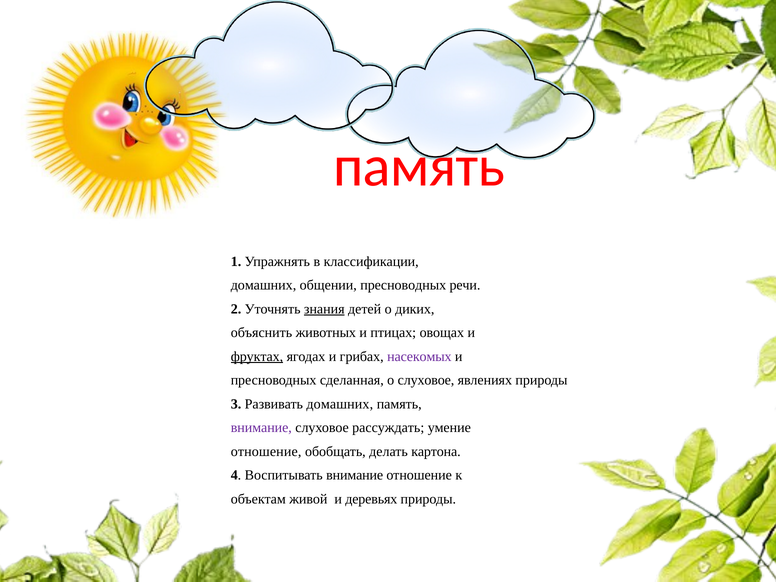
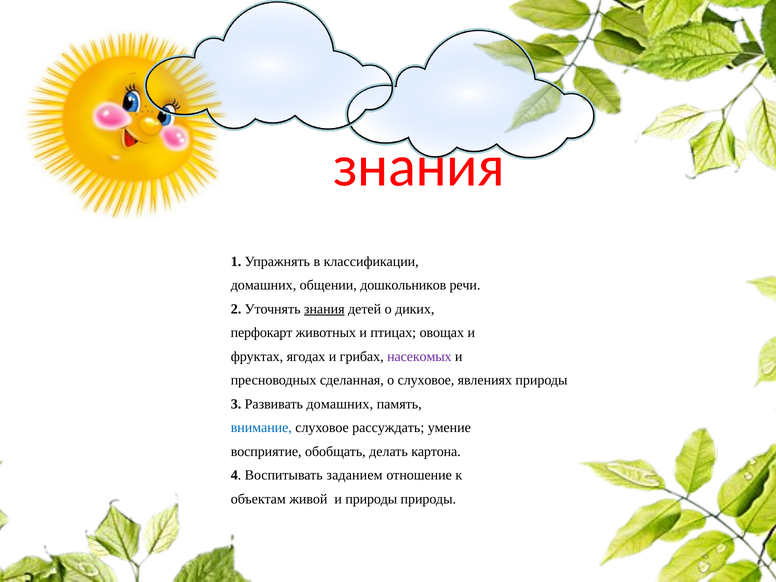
память: память -> знания (419, 167)
общении пресноводных: пресноводных -> дошкольников (403, 285)
объяснить: объяснить -> перфокарт (262, 333)
фруктах underline: present -> none (257, 356)
внимание colour: purple -> blue (261, 428)
отношение: отношение -> восприятие (266, 451)
Воспитывать внимание: внимание -> заданием (355, 475)
и деревьях: деревьях -> природы (371, 499)
